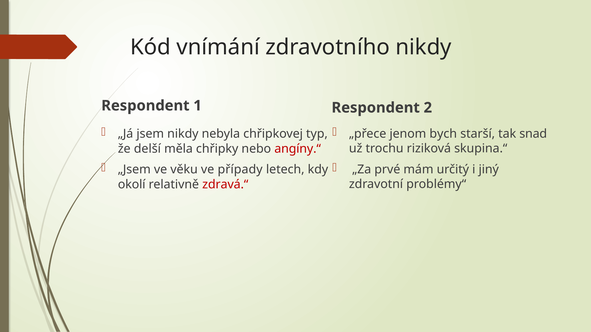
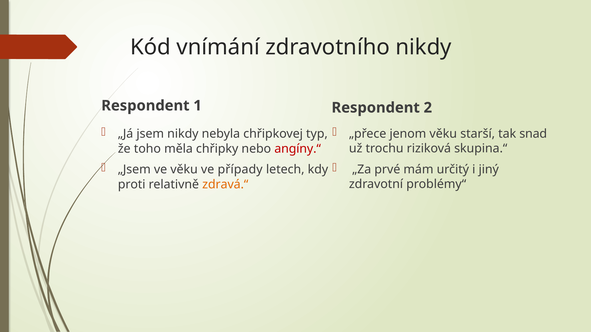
jenom bych: bych -> věku (443, 134)
delší: delší -> toho (147, 149)
okolí: okolí -> proti (132, 185)
zdravá.“ colour: red -> orange (225, 185)
